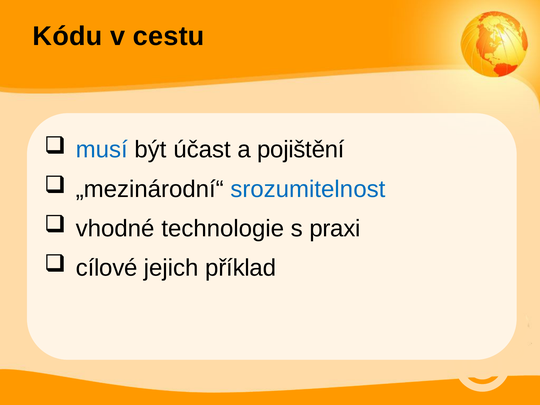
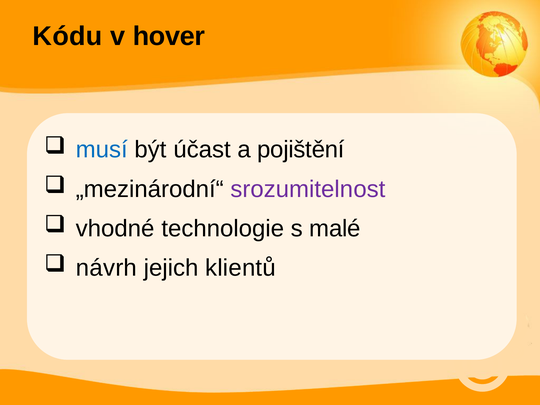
cestu: cestu -> hover (169, 36)
srozumitelnost colour: blue -> purple (308, 189)
praxi: praxi -> malé (335, 228)
cílové: cílové -> návrh (106, 268)
příklad: příklad -> klientů (241, 268)
